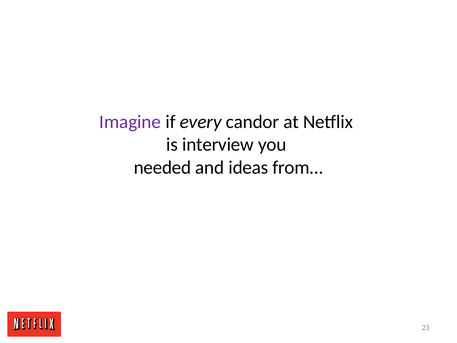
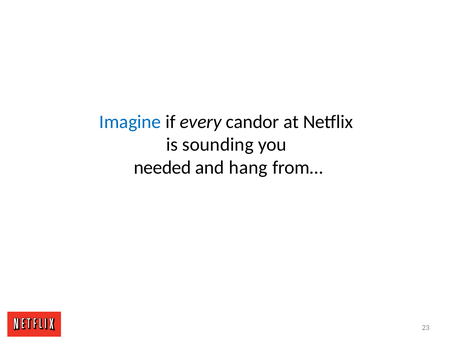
Imagine colour: purple -> blue (130, 122)
interview: interview -> sounding (218, 145)
ideas: ideas -> hang (248, 167)
